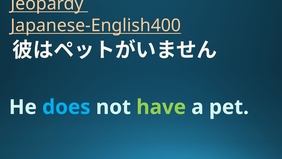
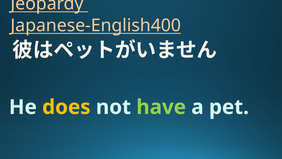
does colour: light blue -> yellow (66, 107)
